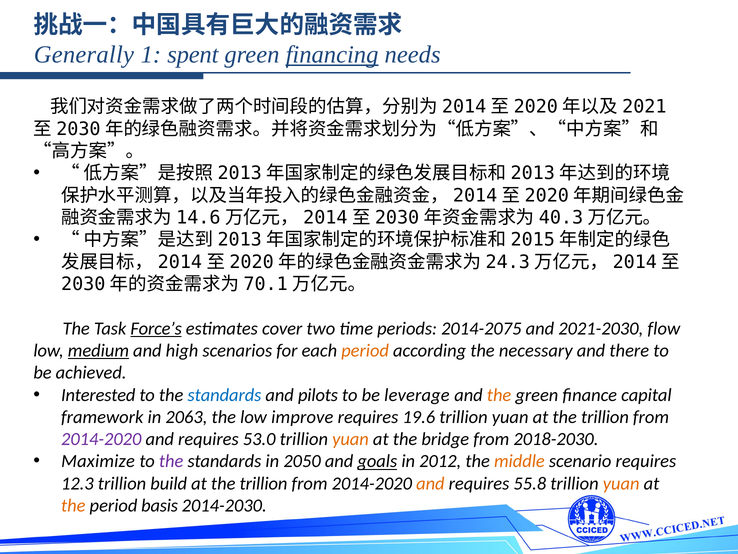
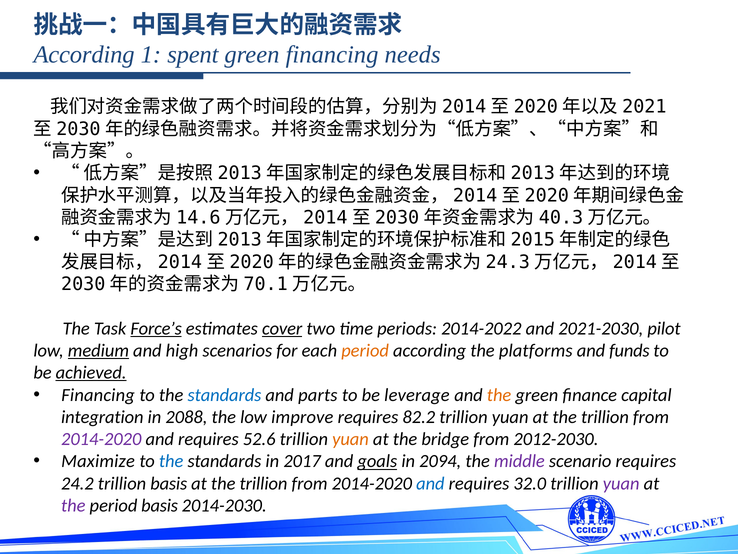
Generally: Generally -> According (84, 54)
financing underline: present -> none (332, 54)
cover underline: none -> present (282, 328)
2014-2075: 2014-2075 -> 2014-2022 (481, 328)
flow: flow -> pilot (664, 328)
necessary: necessary -> platforms (536, 350)
there: there -> funds (629, 350)
achieved underline: none -> present (91, 372)
Interested: Interested -> Financing (98, 395)
pilots: pilots -> parts (318, 395)
framework: framework -> integration (102, 417)
2063: 2063 -> 2088 (186, 417)
19.6: 19.6 -> 82.2 (419, 417)
53.0: 53.0 -> 52.6 (259, 439)
2018-2030: 2018-2030 -> 2012-2030 (556, 439)
the colour: purple -> blue (171, 461)
2050: 2050 -> 2017 (302, 461)
2012: 2012 -> 2094 (440, 461)
middle colour: orange -> purple (519, 461)
12.3: 12.3 -> 24.2 (77, 483)
trillion build: build -> basis (169, 483)
and colour: orange -> blue (430, 483)
55.8: 55.8 -> 32.0 (530, 483)
yuan colour: orange -> purple (621, 483)
the colour: orange -> purple (73, 505)
